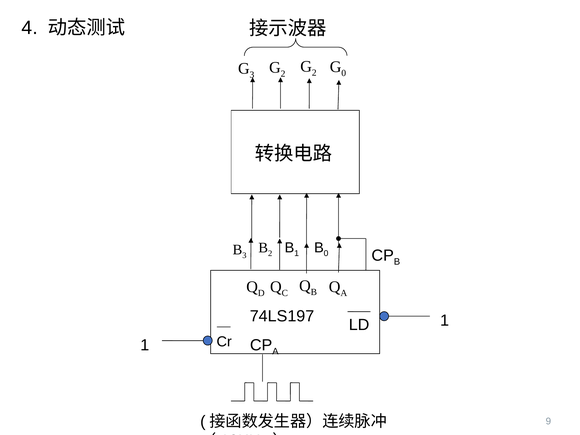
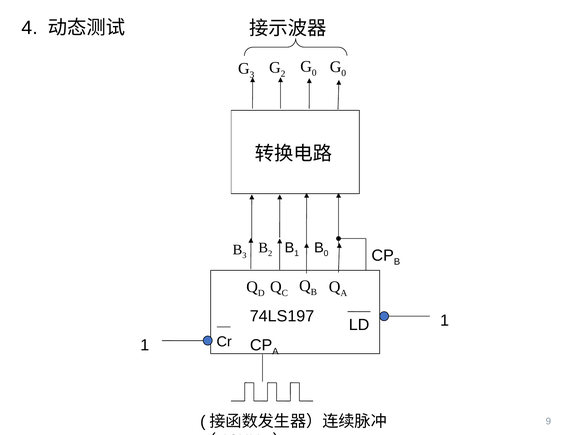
2: 2 -> 0 (314, 73)
